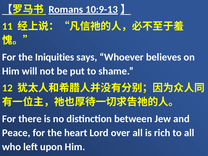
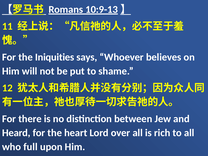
Peace: Peace -> Heard (16, 133)
left: left -> full (31, 147)
